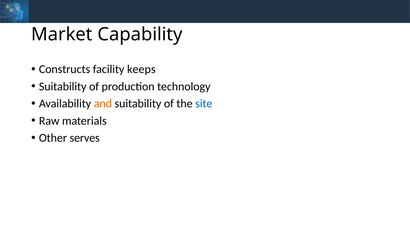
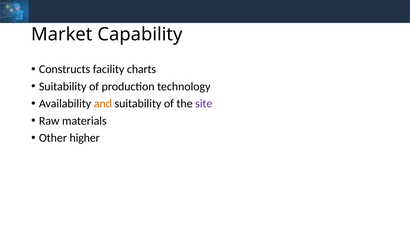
keeps: keeps -> charts (141, 69)
site colour: blue -> purple (204, 103)
serves: serves -> higher (85, 138)
